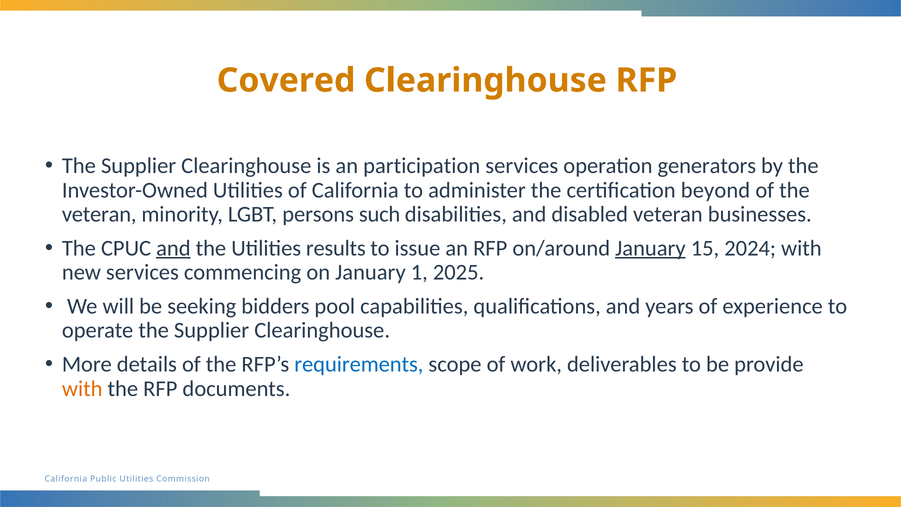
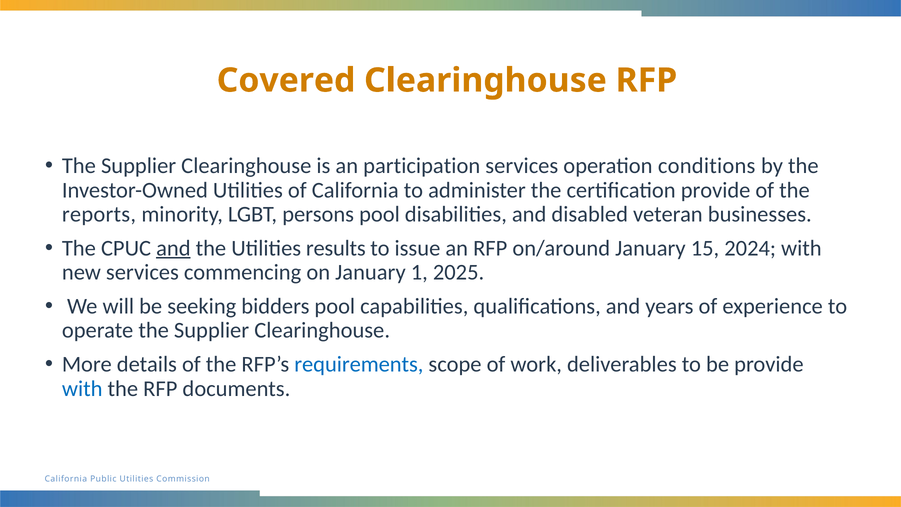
generators: generators -> conditions (707, 166)
certification beyond: beyond -> provide (716, 190)
veteran: veteran -> reports (99, 214)
persons such: such -> pool (379, 214)
January underline: present -> none (650, 248)
with colour: orange -> blue (82, 388)
